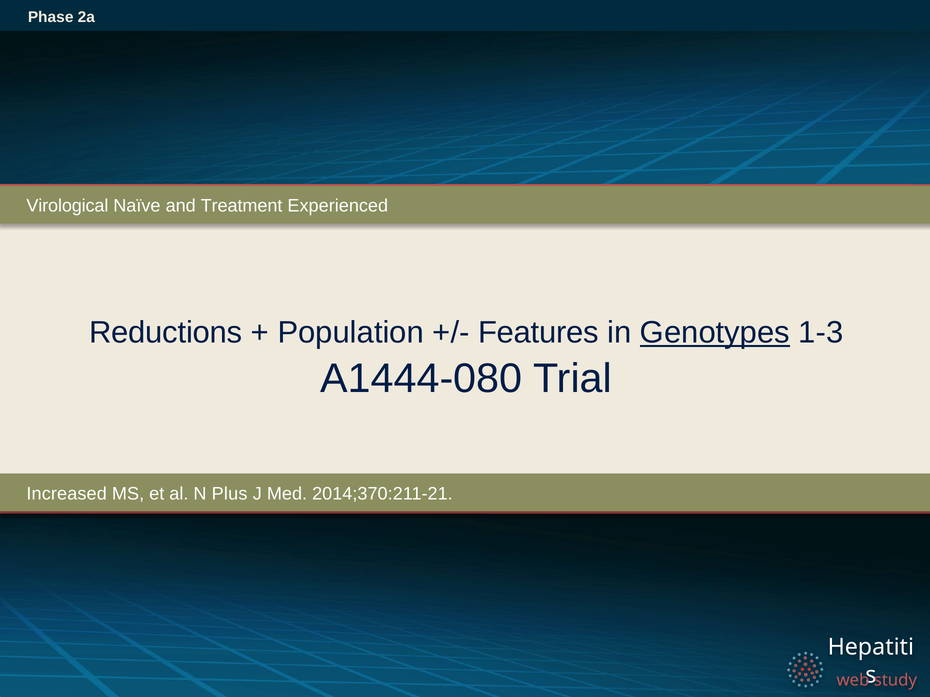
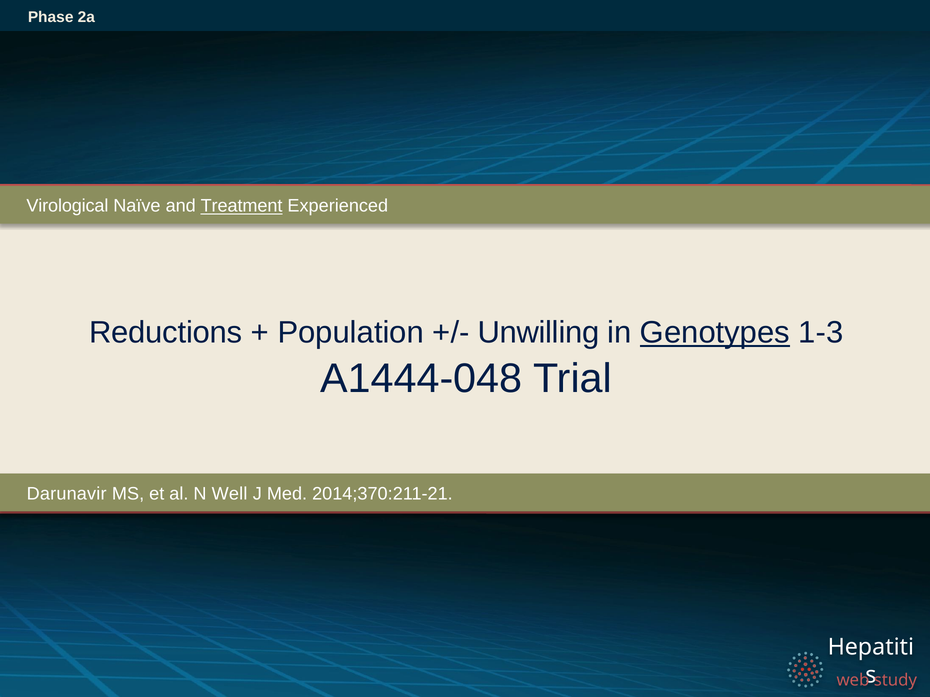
Treatment underline: none -> present (242, 206)
Features: Features -> Unwilling (539, 333)
A1444-080: A1444-080 -> A1444-048 (421, 379)
Increased: Increased -> Darunavir (67, 494)
Plus: Plus -> Well (230, 494)
